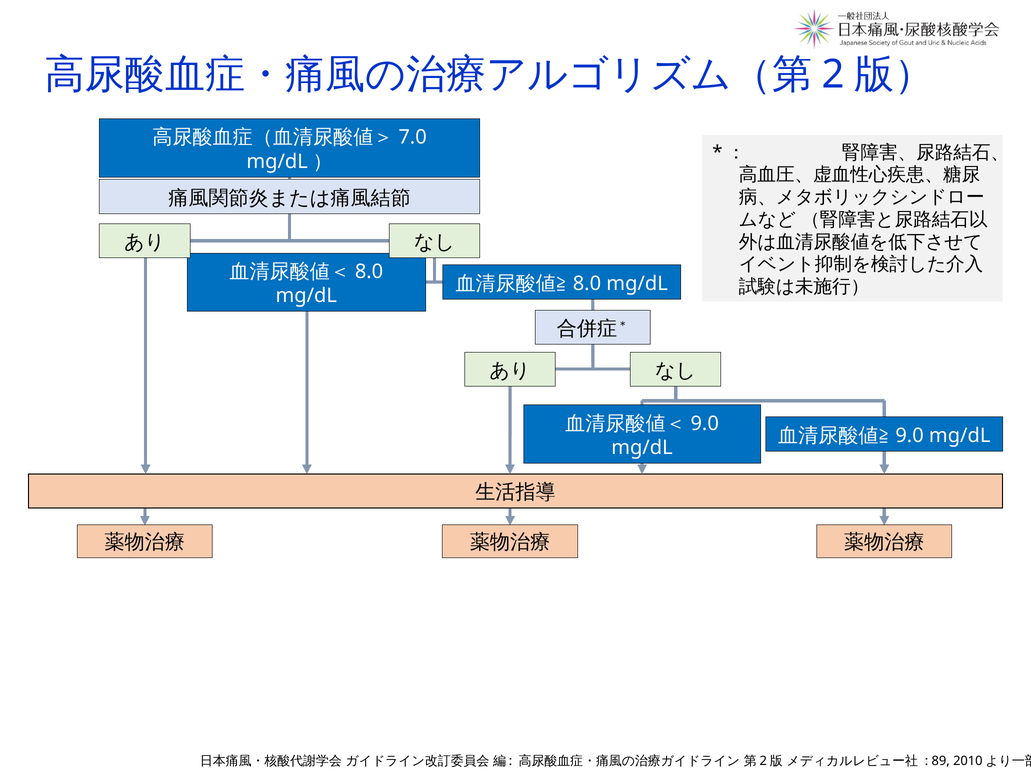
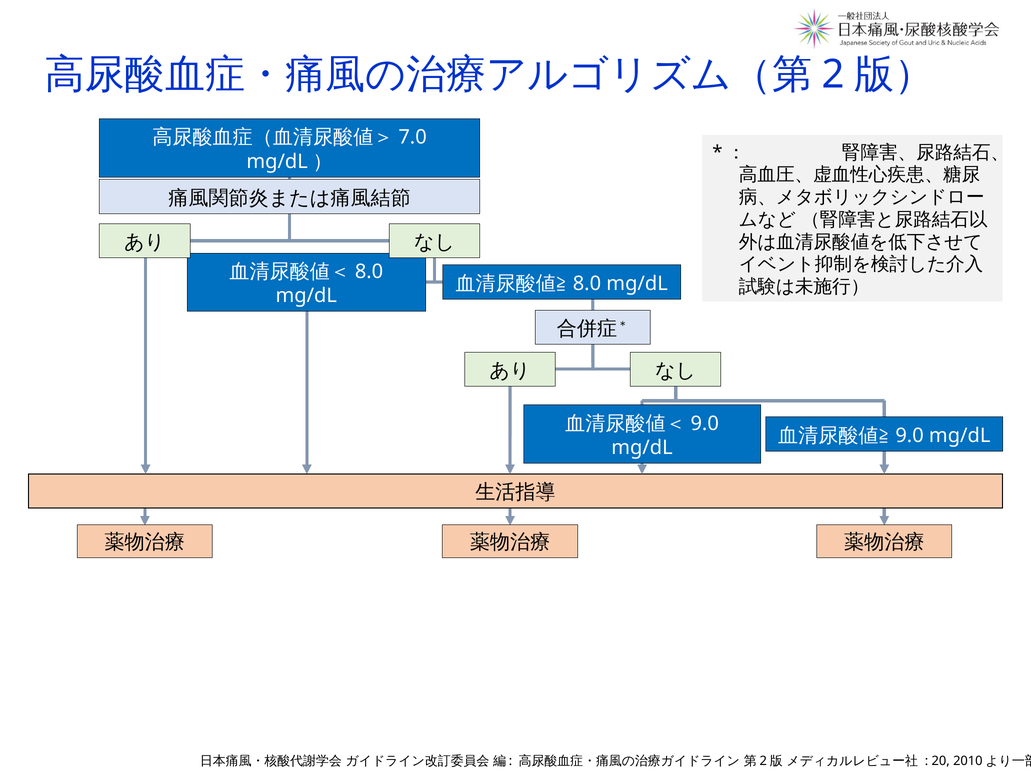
89: 89 -> 20 (941, 761)
